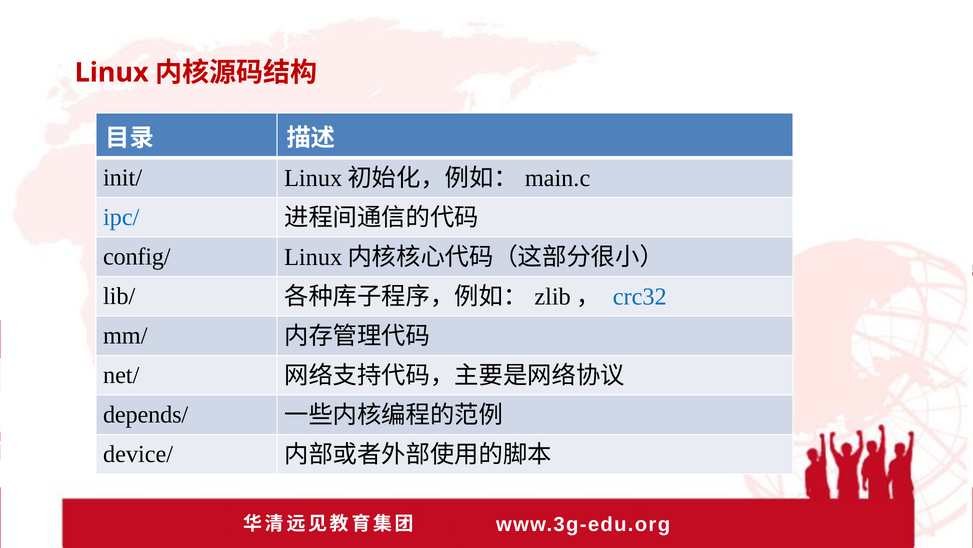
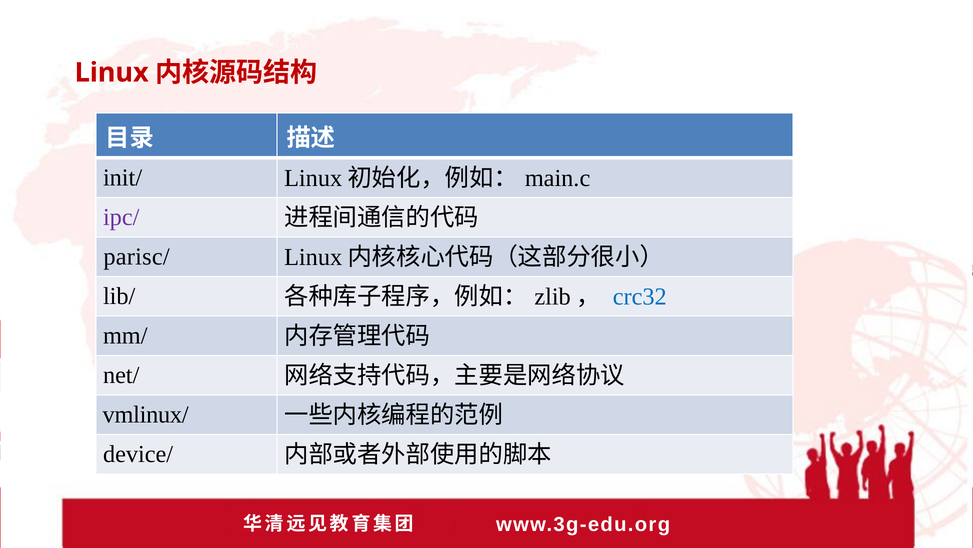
ipc/ colour: blue -> purple (121, 217)
config/: config/ -> parisc/ (137, 257)
depends/: depends/ -> vmlinux/ (146, 414)
